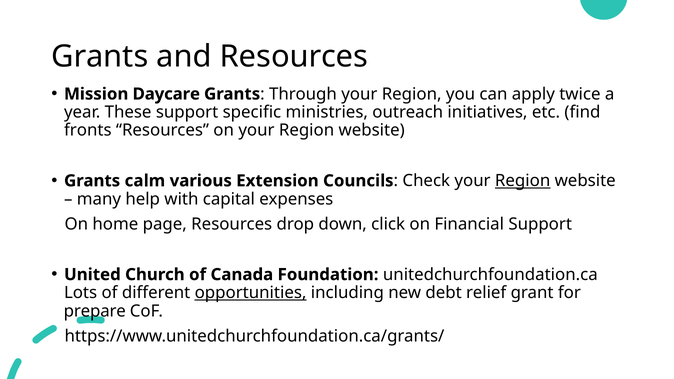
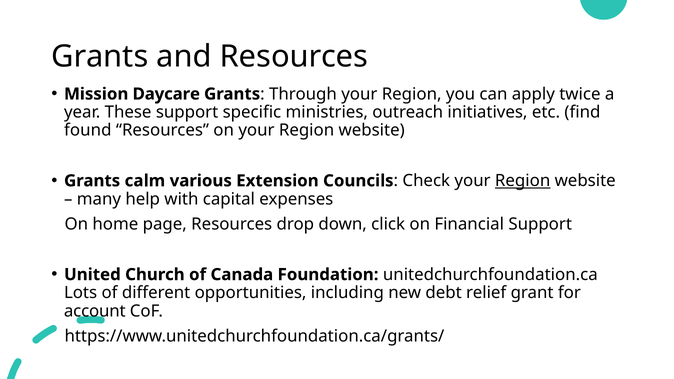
fronts: fronts -> found (88, 130)
opportunities underline: present -> none (251, 293)
prepare: prepare -> account (95, 311)
